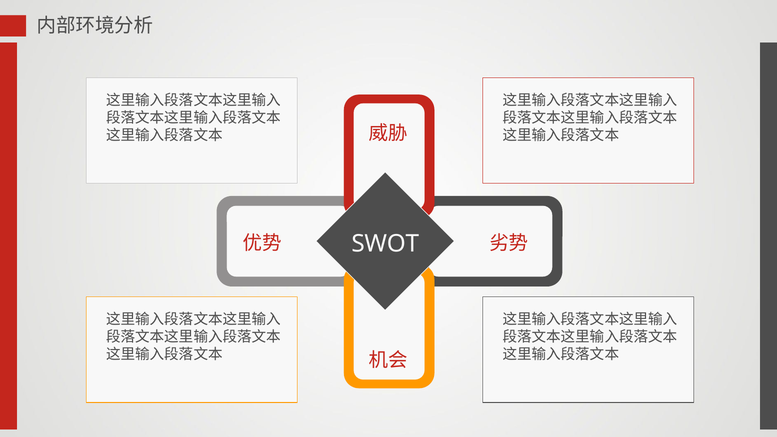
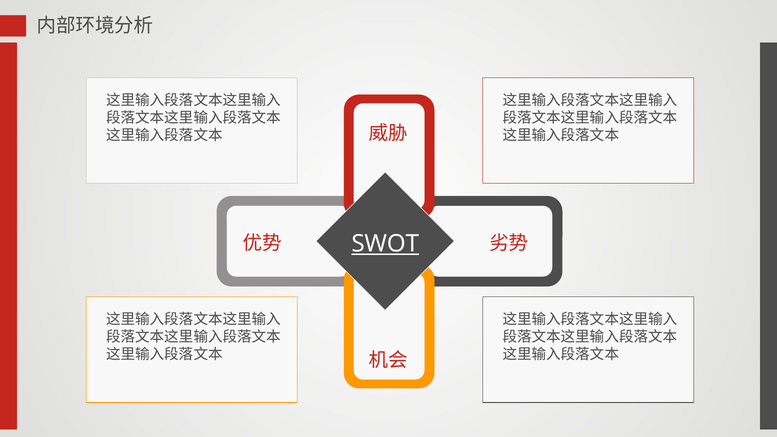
SWOT underline: none -> present (385, 244)
